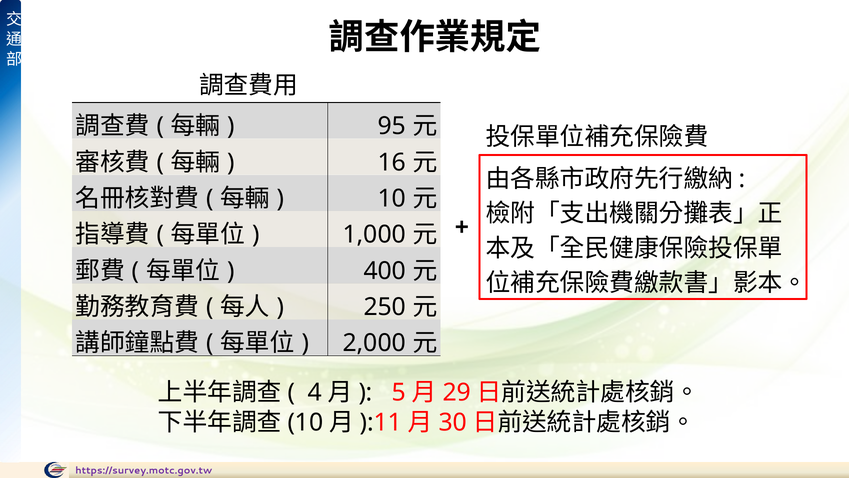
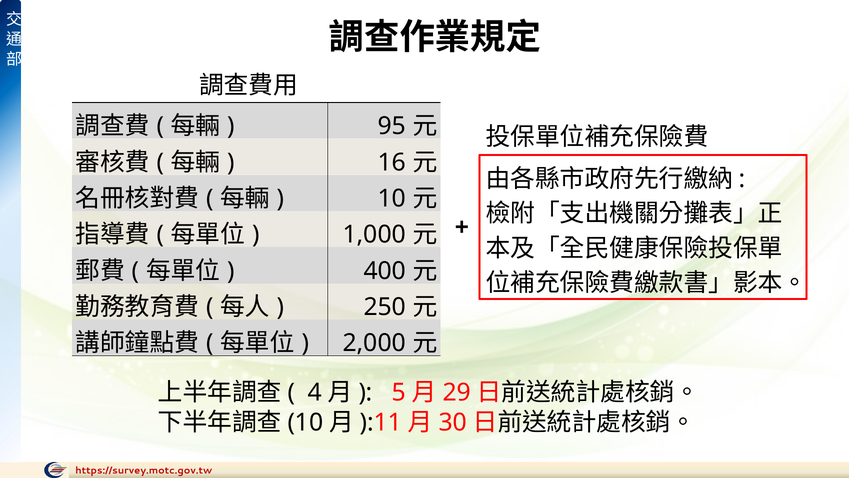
https://survey.motc.gov.tw colour: purple -> red (144, 470)
